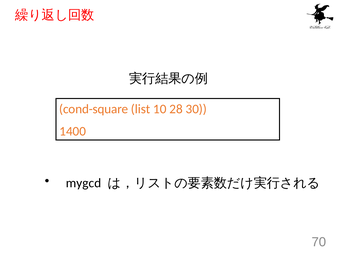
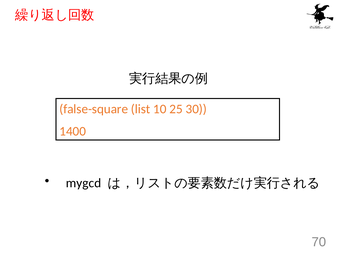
cond-square: cond-square -> false-square (94, 109)
28: 28 -> 25 (176, 109)
